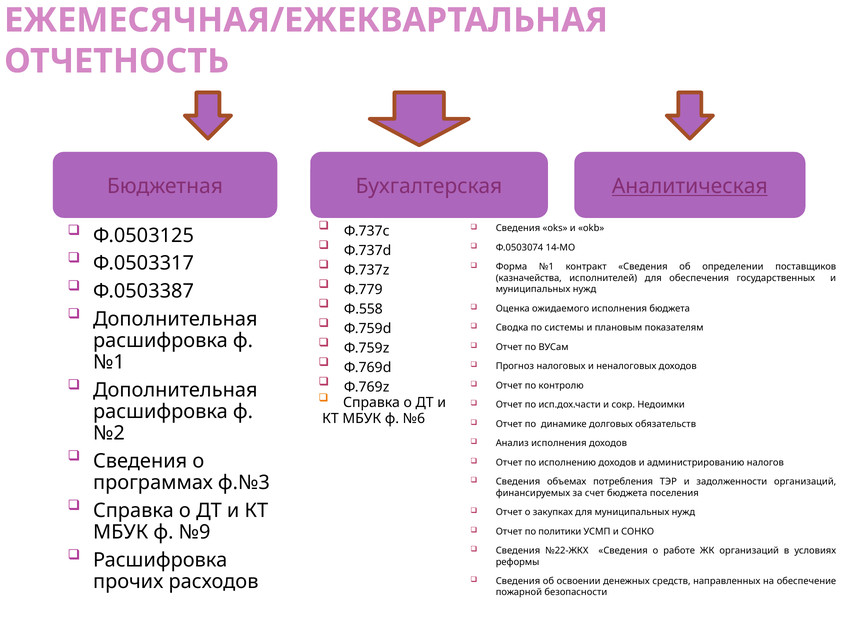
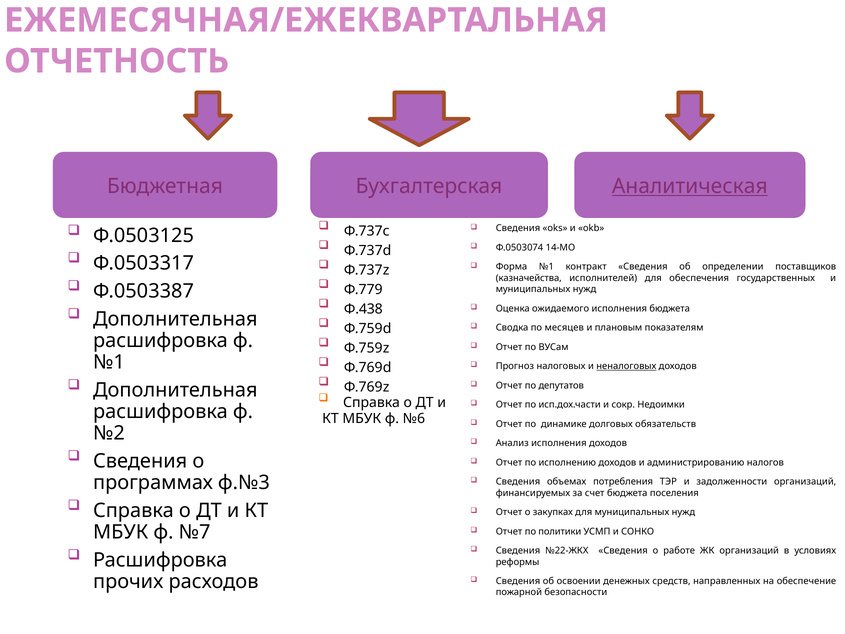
Ф.558: Ф.558 -> Ф.438 (363, 309)
системы: системы -> месяцев (564, 328)
неналоговых underline: none -> present (626, 366)
контролю: контролю -> депутатов (561, 385)
№9: №9 -> №7 (195, 532)
